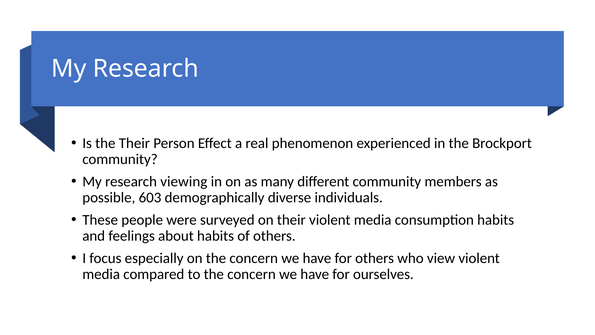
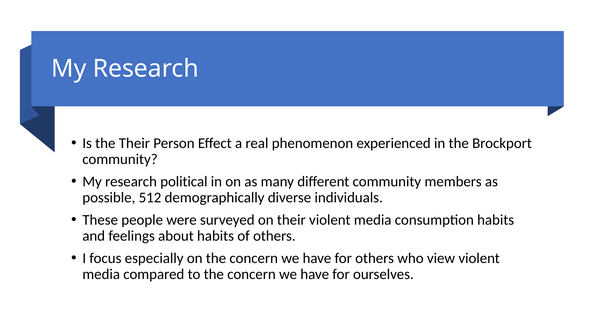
viewing: viewing -> political (184, 181)
603: 603 -> 512 (150, 197)
